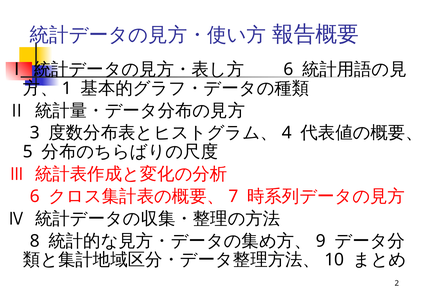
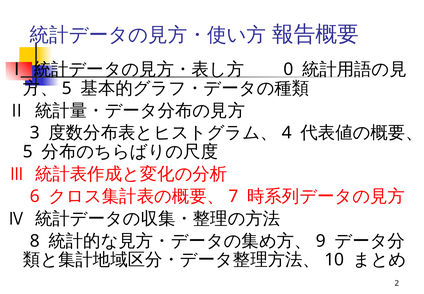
6: 6 -> 0 (288, 69)
1: 1 -> 5 (67, 88)
